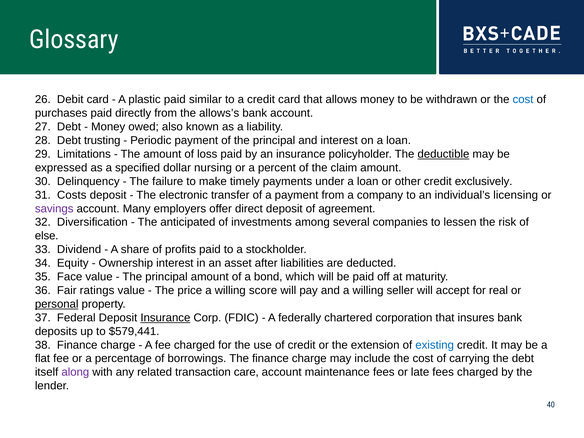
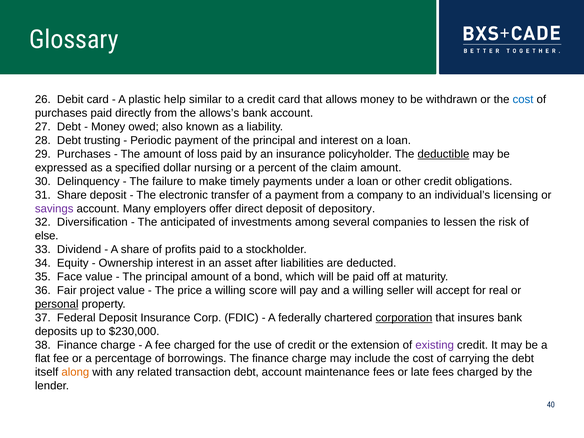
plastic paid: paid -> help (175, 100)
29 Limitations: Limitations -> Purchases (84, 154)
exclusively: exclusively -> obligations (484, 181)
31 Costs: Costs -> Share (72, 195)
agreement: agreement -> depository (347, 209)
ratings: ratings -> project (97, 290)
Insurance underline: present -> none (165, 318)
corporation underline: none -> present (404, 318)
$579,441: $579,441 -> $230,000 (134, 331)
existing colour: blue -> purple (435, 345)
along colour: purple -> orange (75, 372)
transaction care: care -> debt (246, 372)
